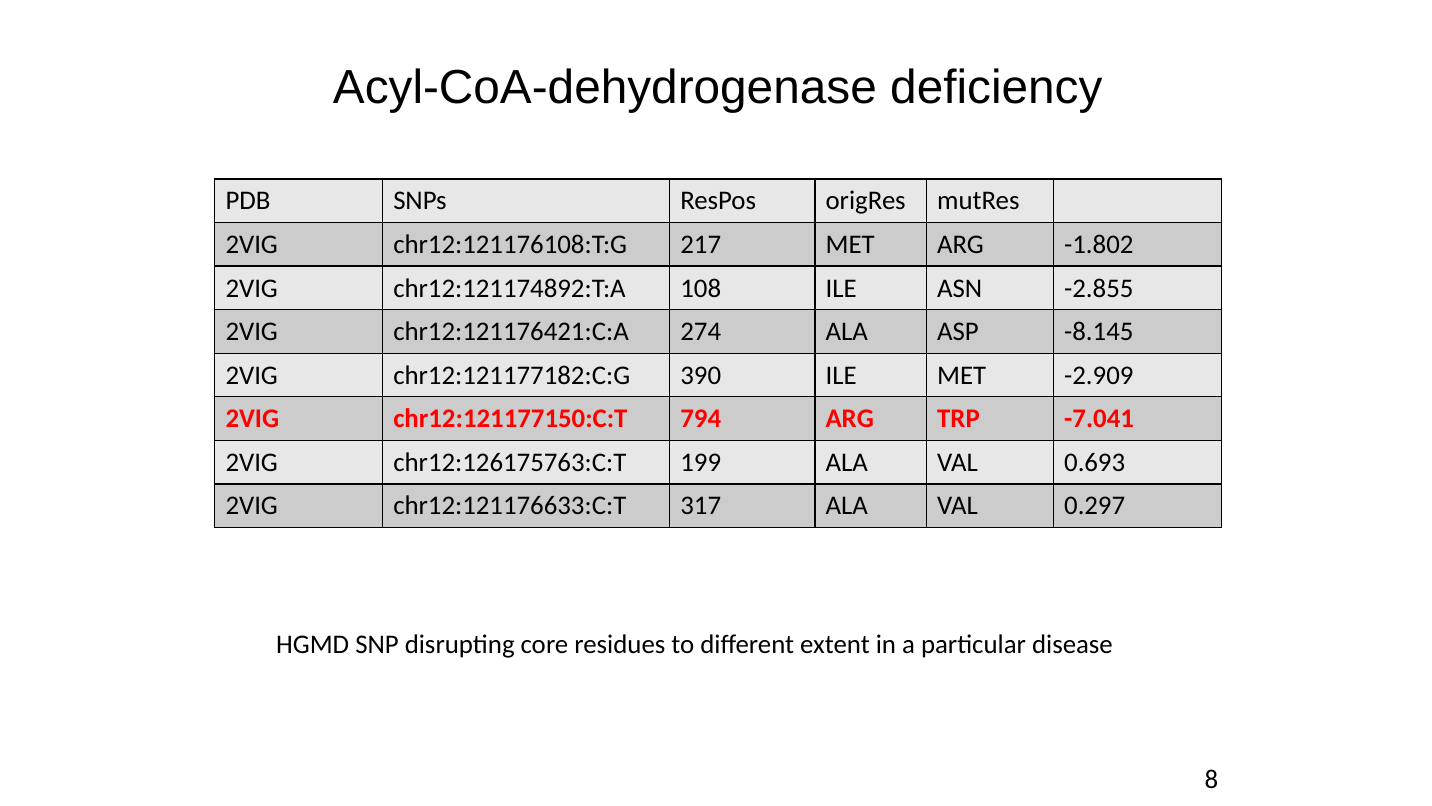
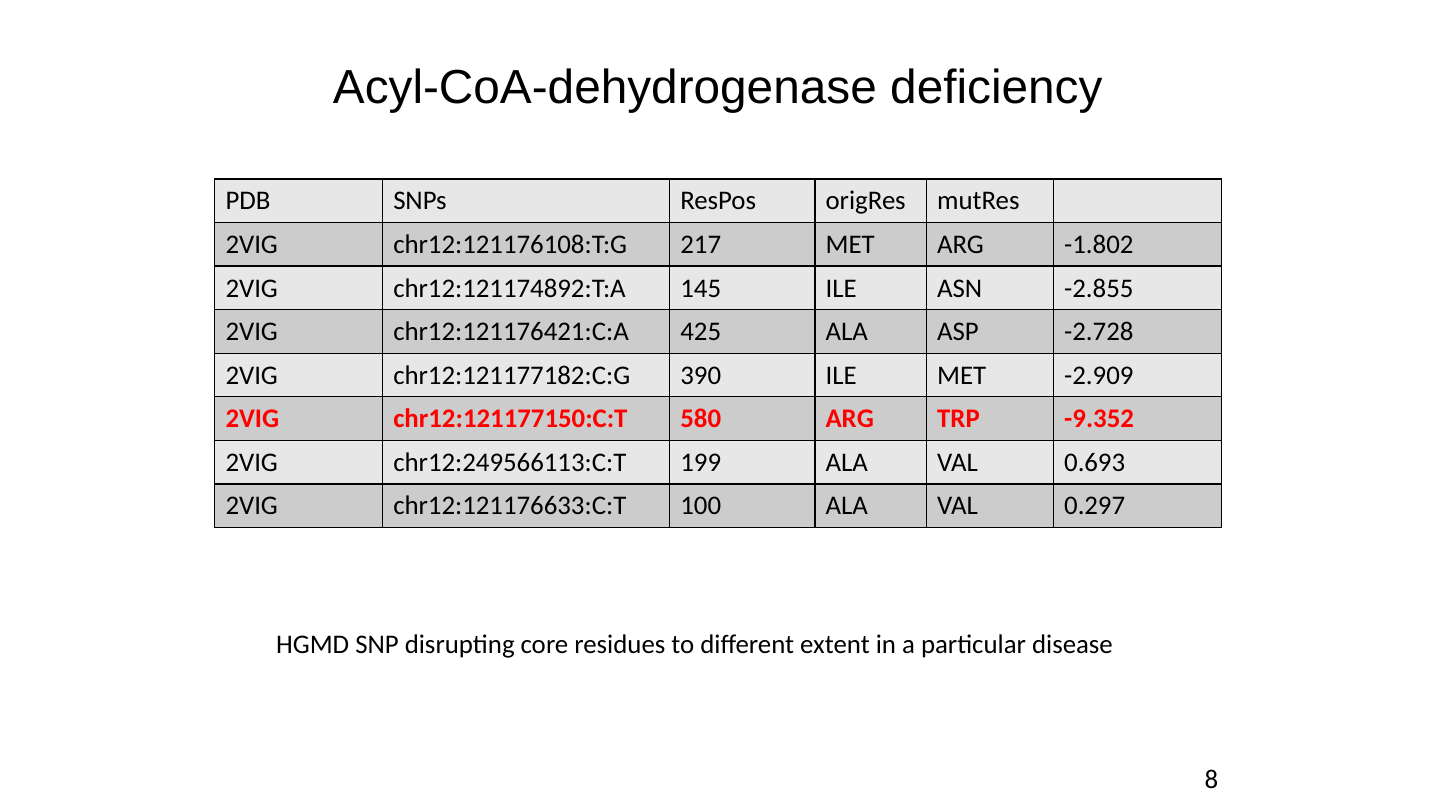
108: 108 -> 145 (701, 288)
274: 274 -> 425 (701, 332)
-8.145: -8.145 -> -2.728 (1099, 332)
794: 794 -> 580 (701, 419)
-7.041: -7.041 -> -9.352 (1099, 419)
chr12:126175763:C:T: chr12:126175763:C:T -> chr12:249566113:C:T (510, 462)
317: 317 -> 100 (701, 506)
